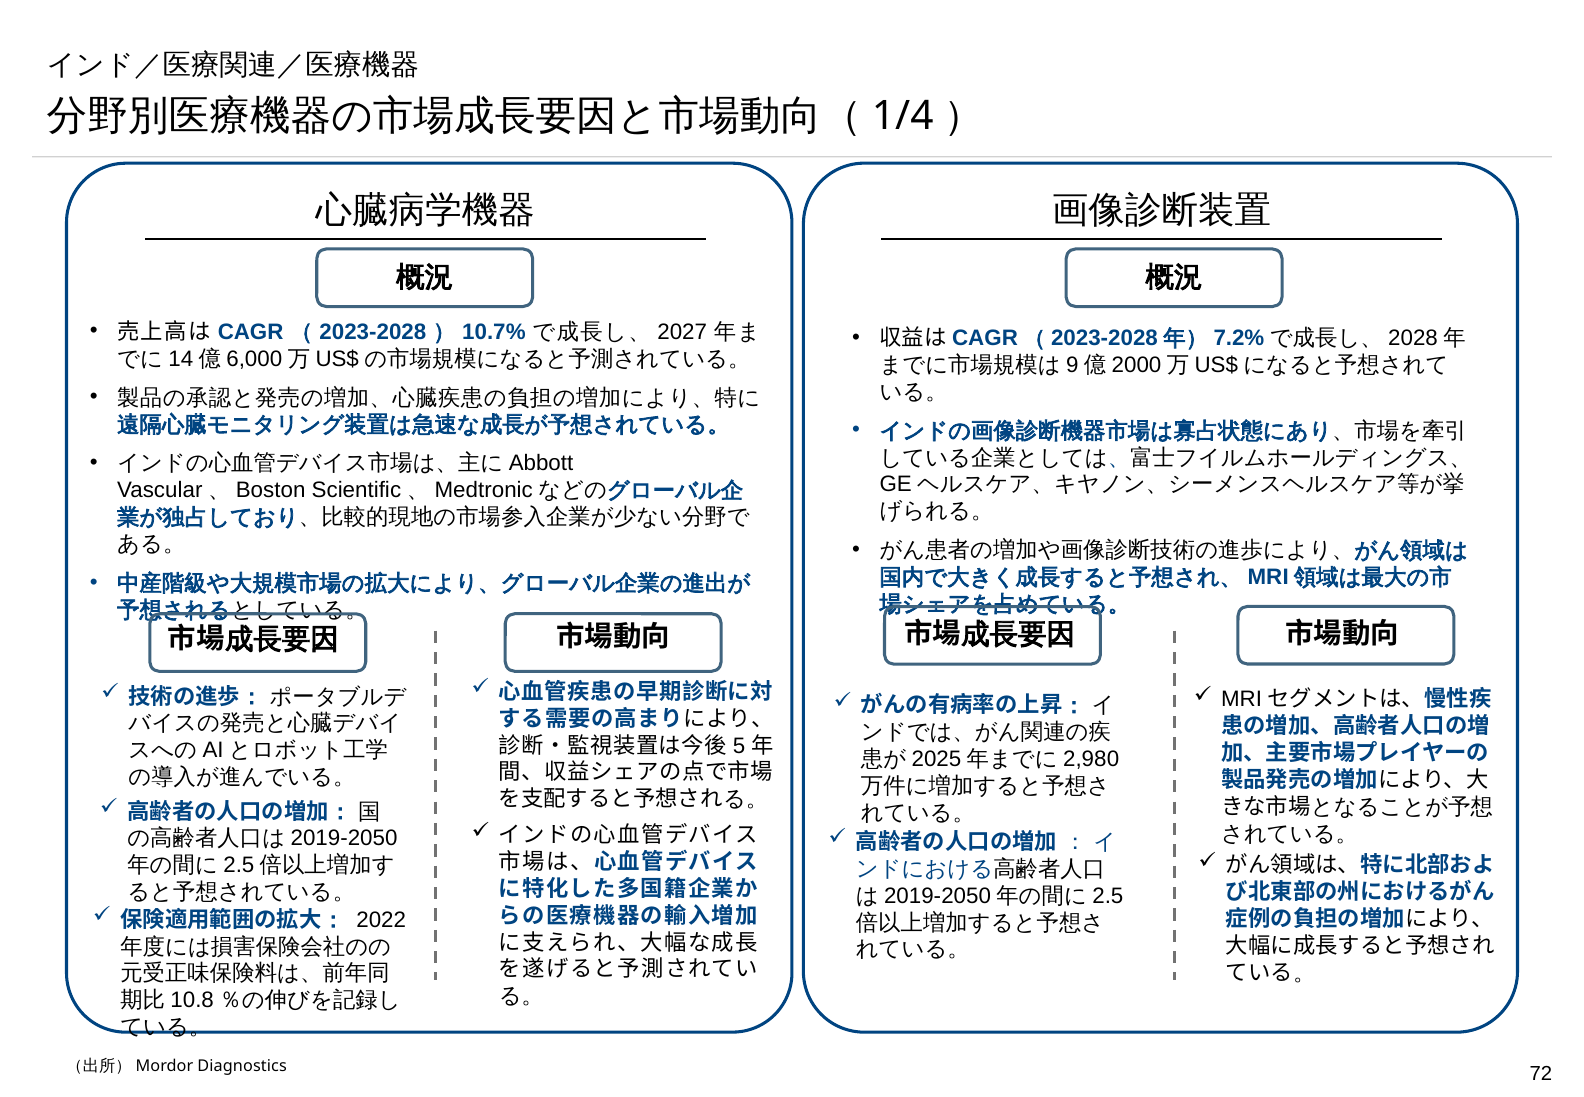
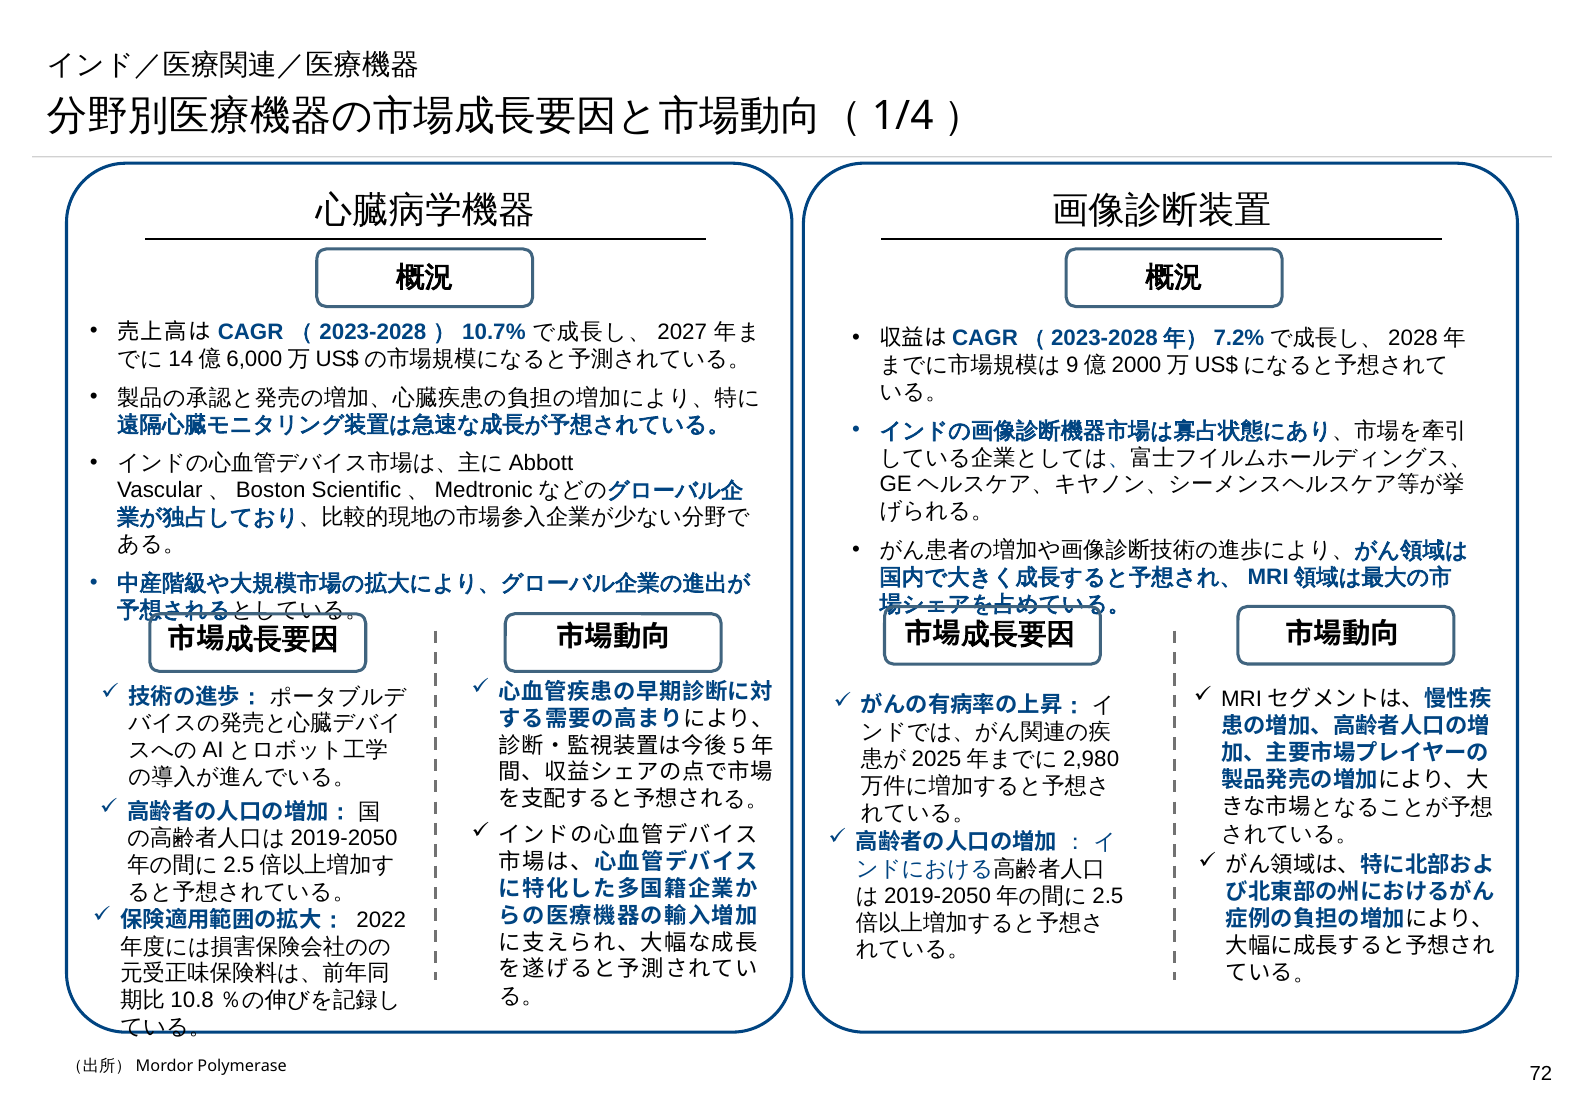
Diagnostics: Diagnostics -> Polymerase (242, 1066)
